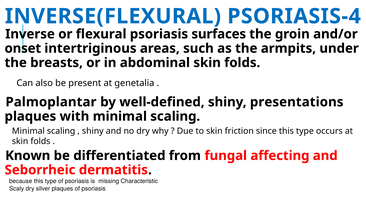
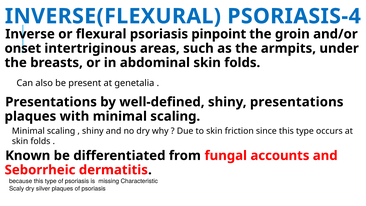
surfaces: surfaces -> pinpoint (219, 34)
Palmoplantar: Palmoplantar -> Presentations (51, 102)
affecting: affecting -> accounts (280, 156)
